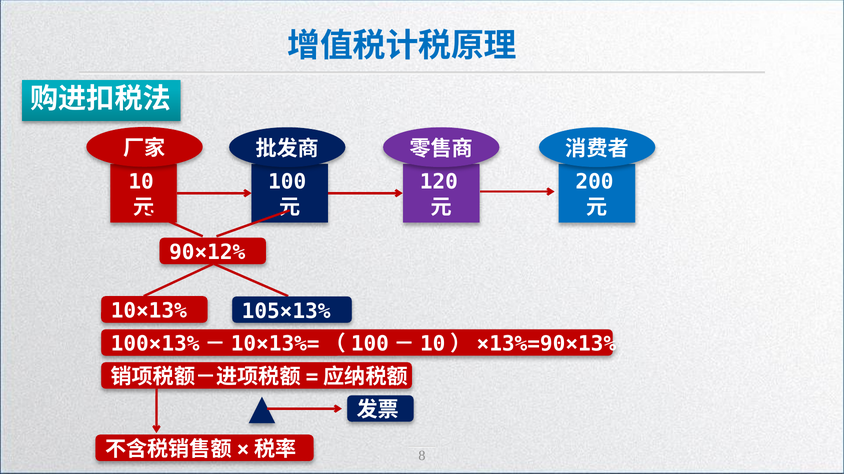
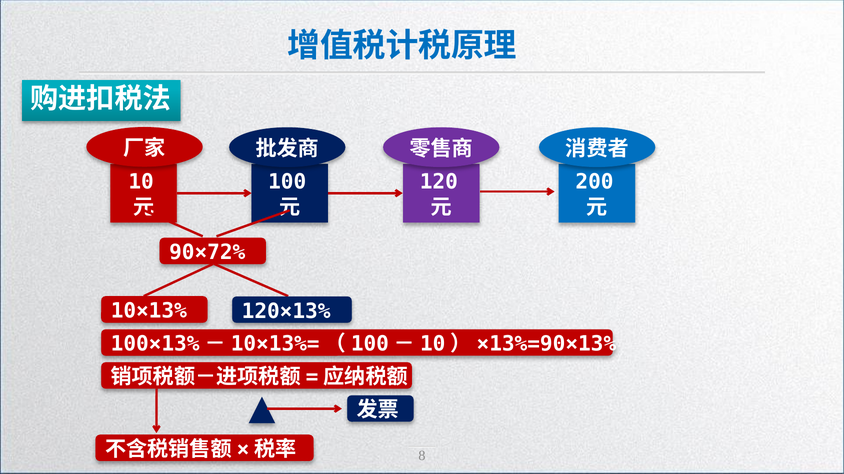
90×12%: 90×12% -> 90×72% (207, 253)
105×13%: 105×13% -> 120×13% (286, 312)
